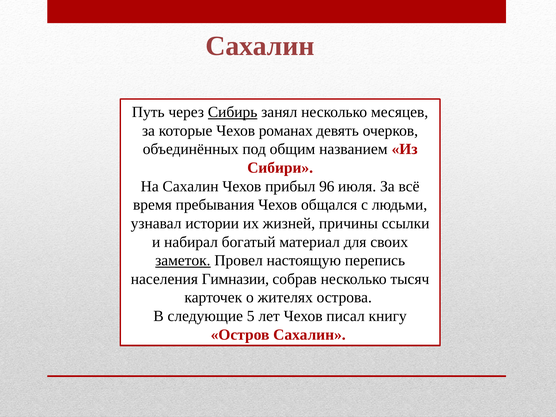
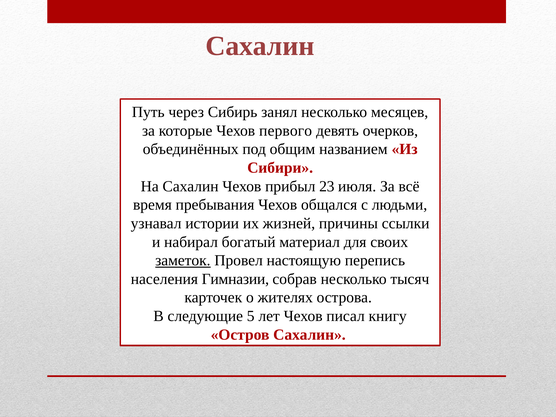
Сибирь underline: present -> none (233, 112)
романах: романах -> первого (286, 131)
96: 96 -> 23 (327, 186)
